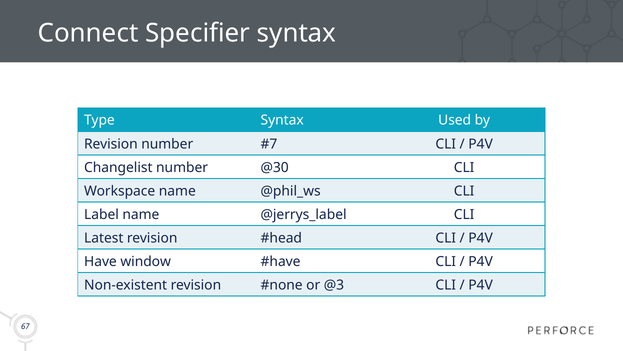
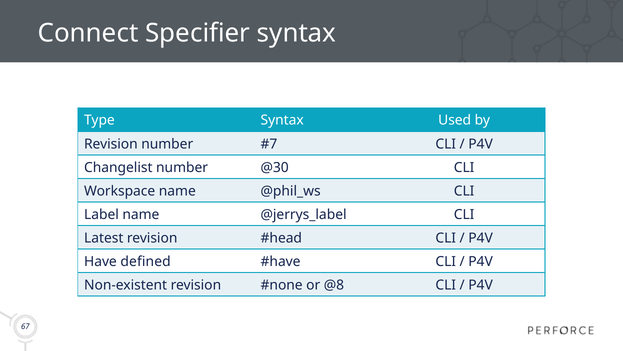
window: window -> defined (146, 261)
@3: @3 -> @8 (334, 285)
